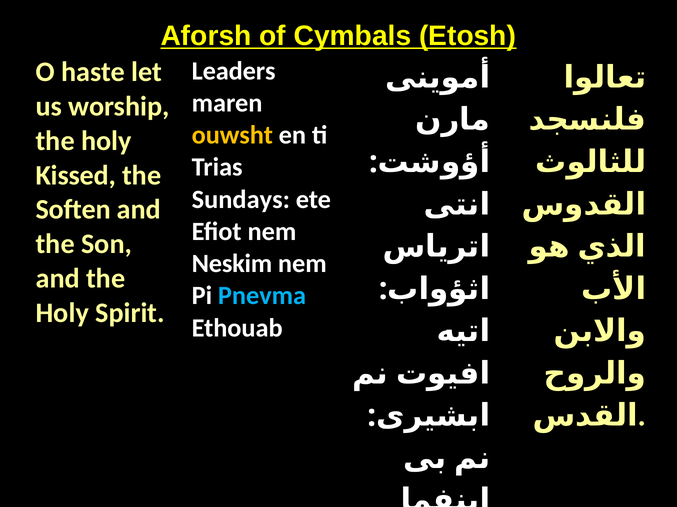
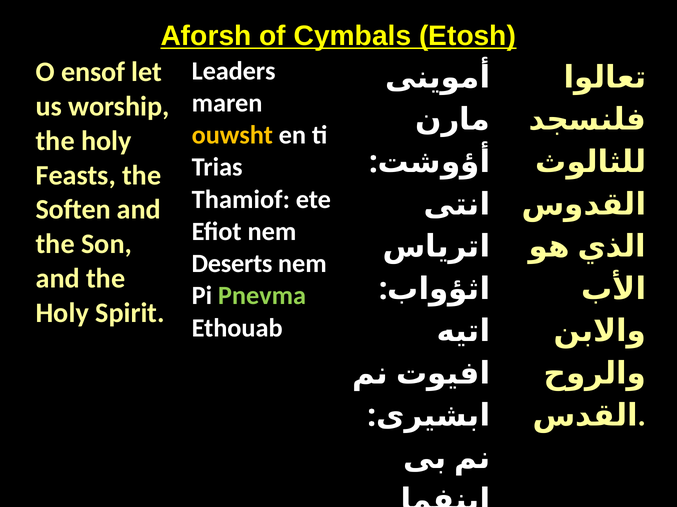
haste: haste -> ensof (93, 72)
Kissed: Kissed -> Feasts (76, 176)
Sundays: Sundays -> Thamiof (241, 200)
Neskim: Neskim -> Deserts (232, 264)
Pnevma colour: light blue -> light green (262, 296)
